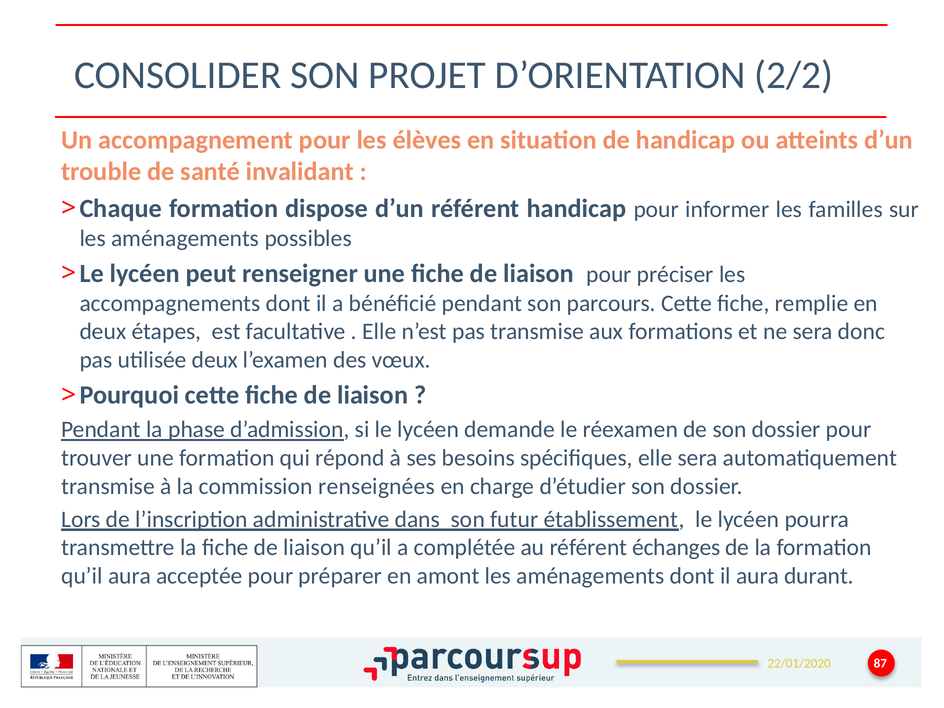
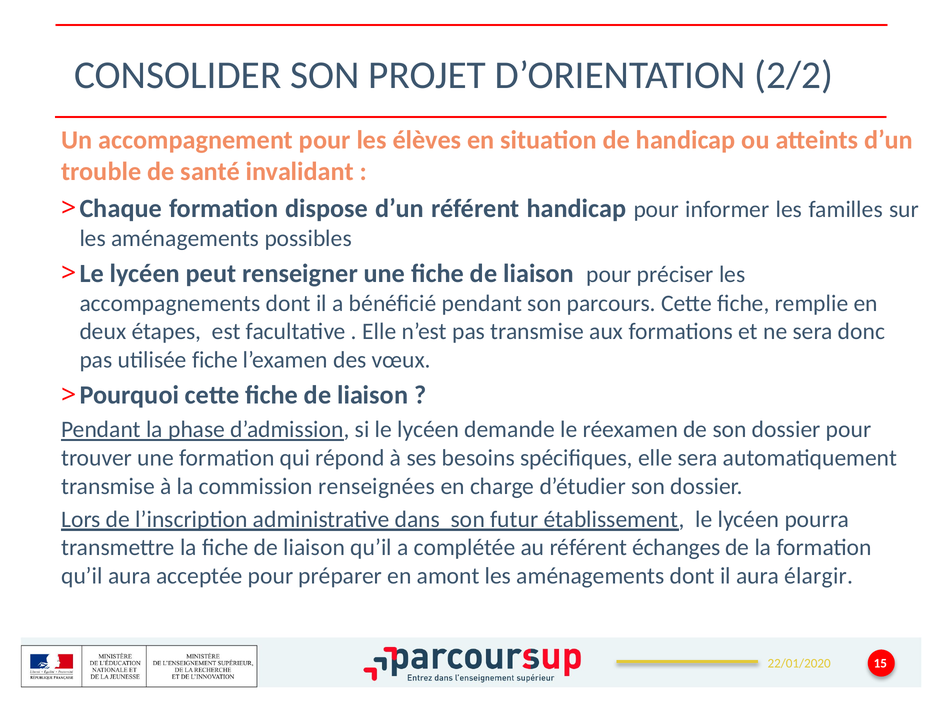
utilisée deux: deux -> fiche (215, 360)
durant: durant -> élargir (819, 576)
87: 87 -> 15 (880, 663)
